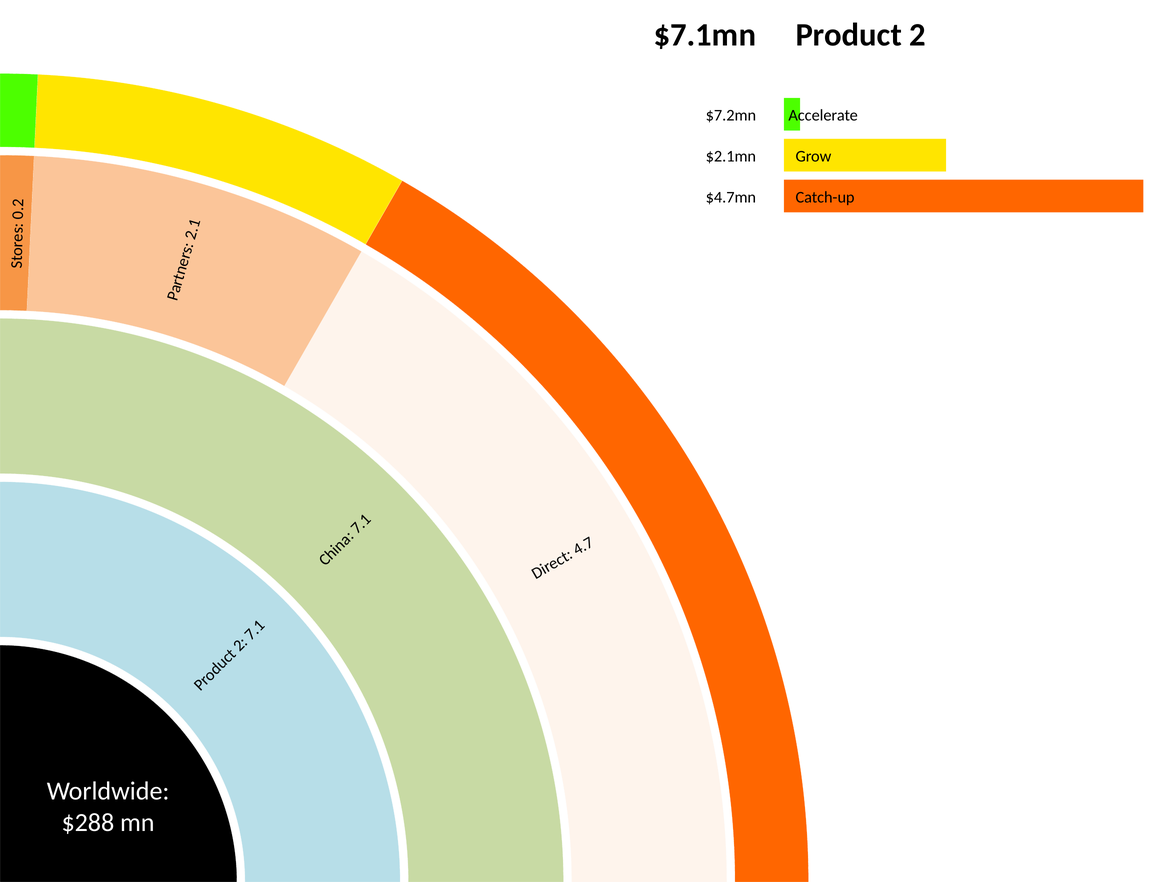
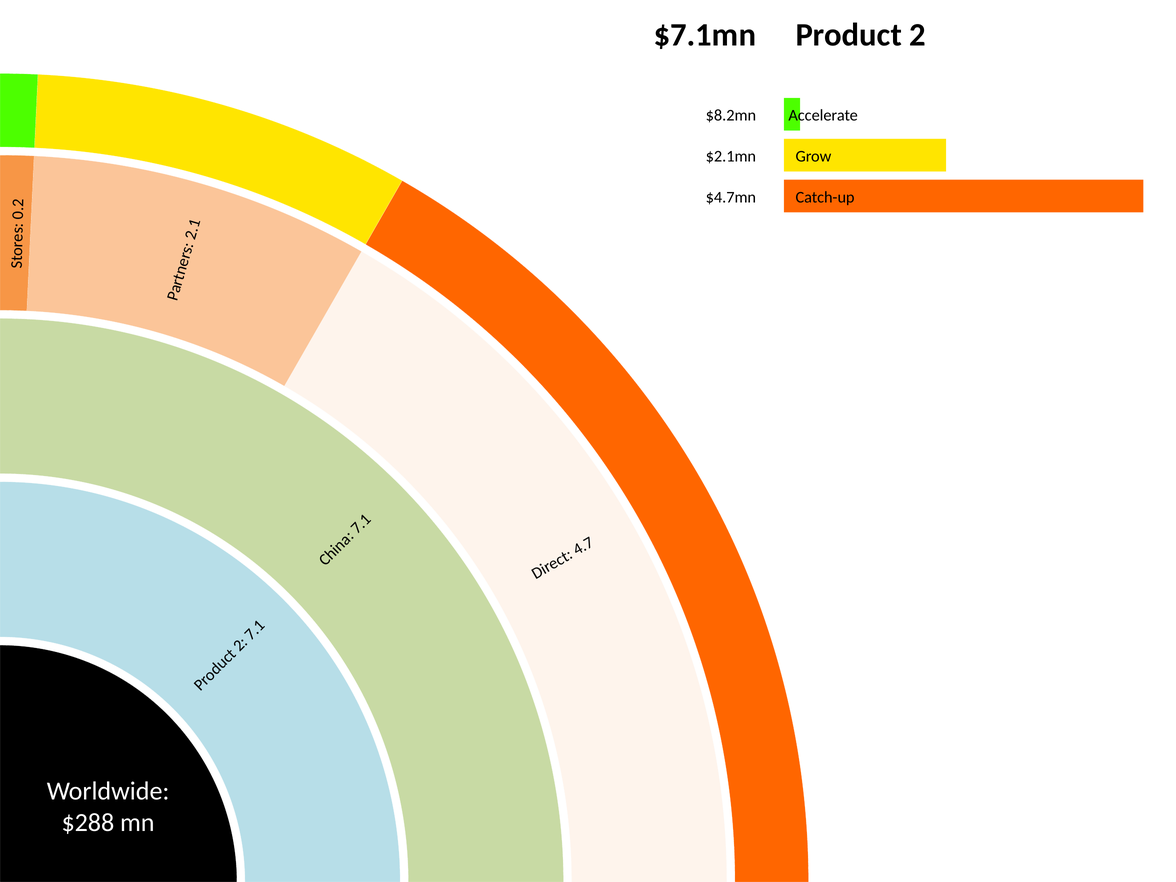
$7.2mn: $7.2mn -> $8.2mn (731, 115)
